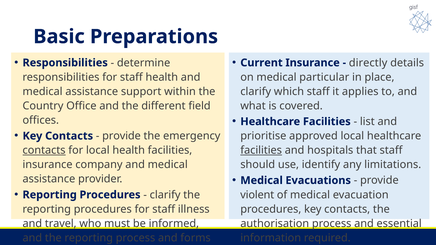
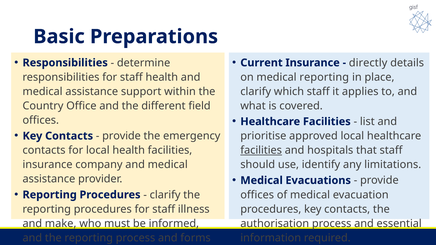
medical particular: particular -> reporting (324, 77)
contacts underline: present -> none (44, 150)
violent: violent -> offices (257, 195)
travel: travel -> make (61, 224)
